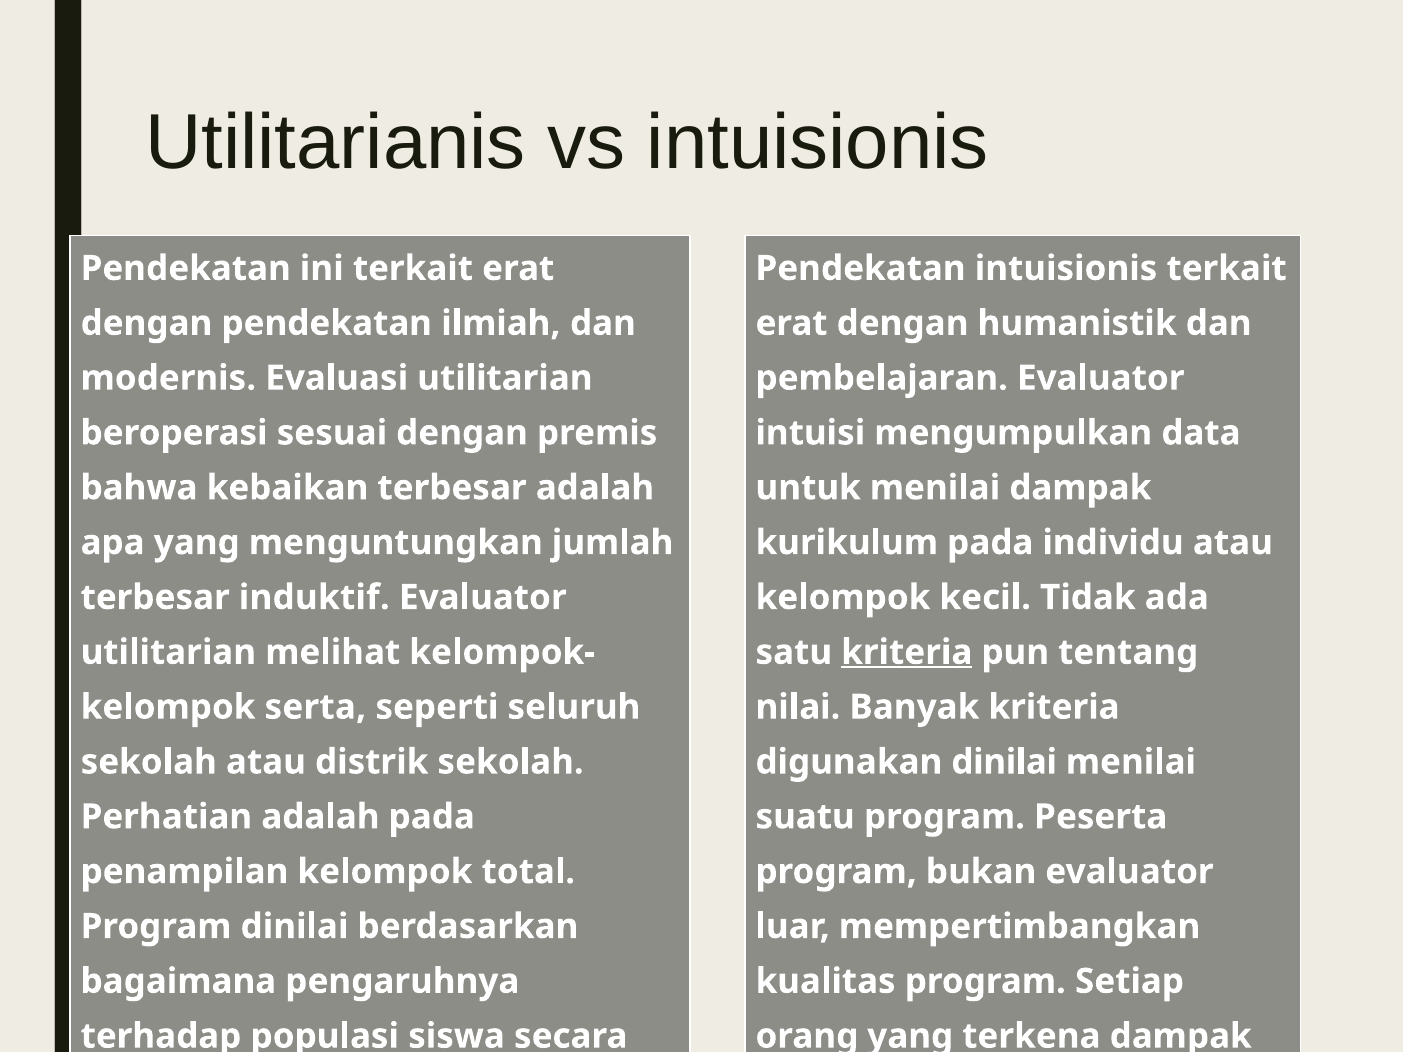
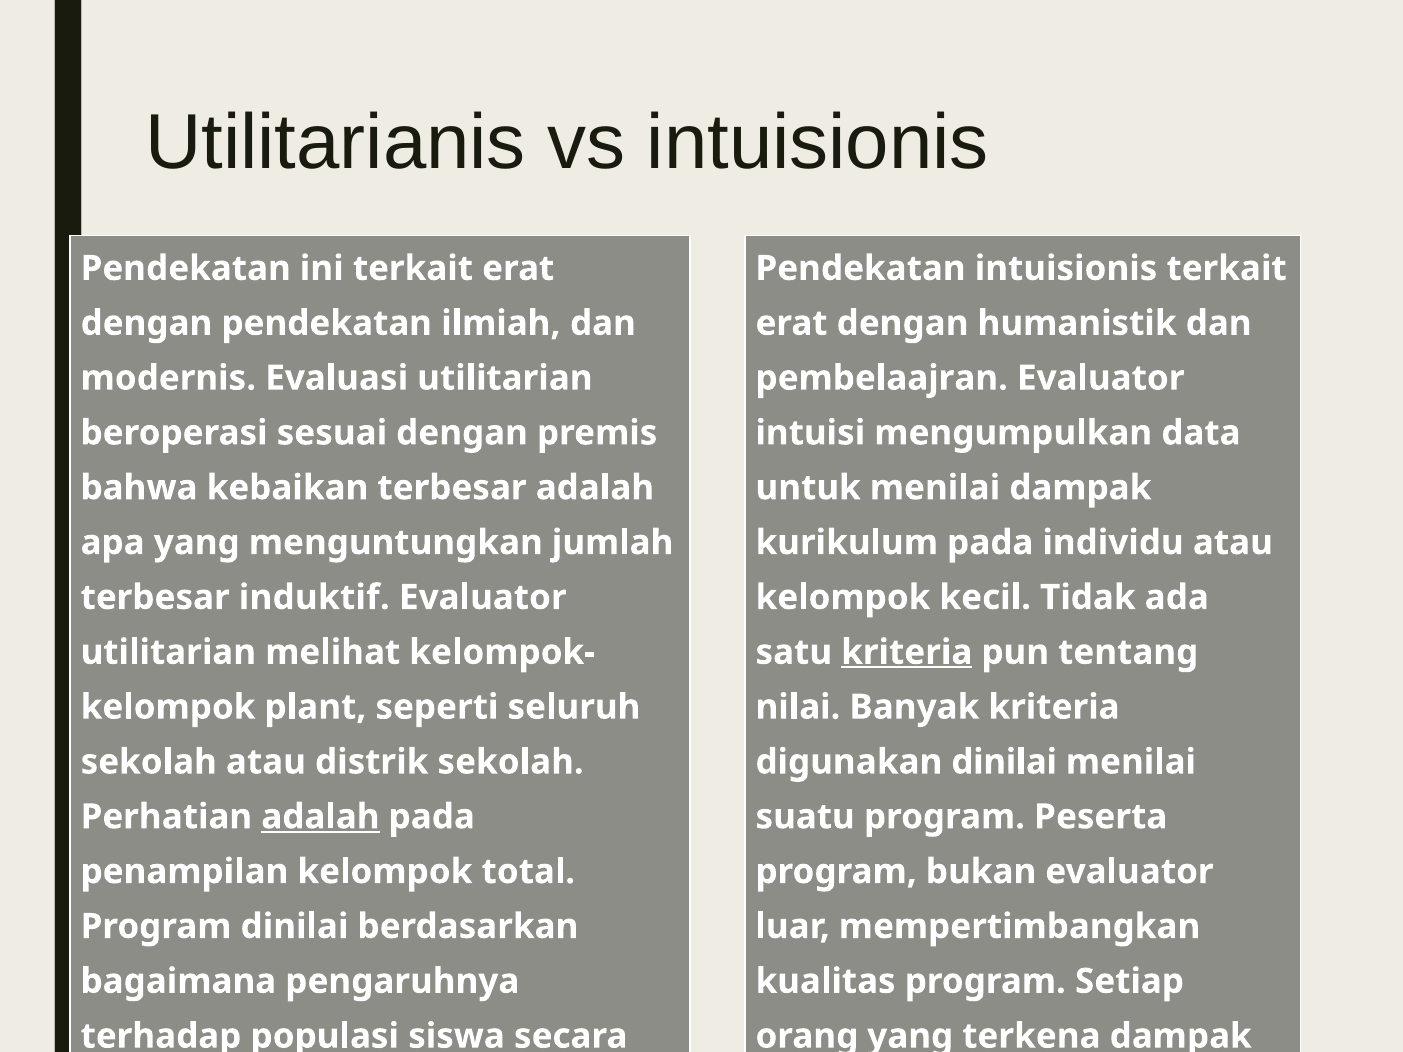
pembelajaran: pembelajaran -> pembelaajran (882, 378)
serta: serta -> plant (315, 707)
adalah underline: none -> present (320, 817)
